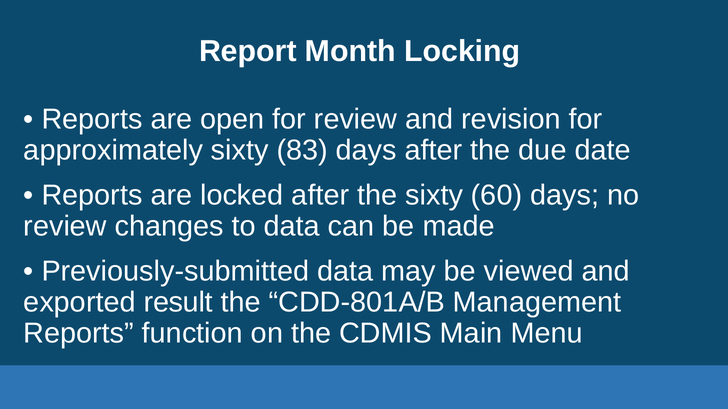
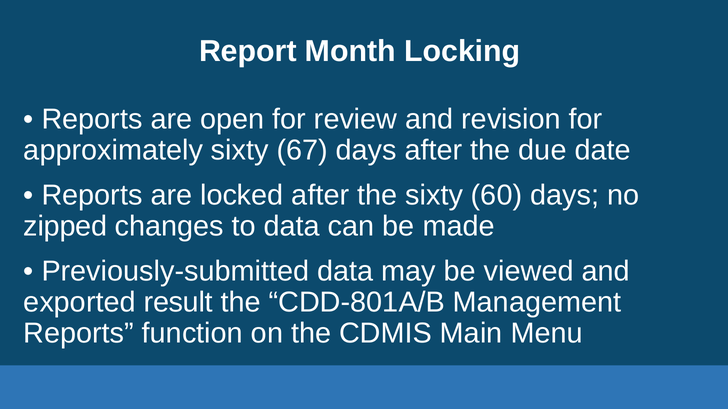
83: 83 -> 67 (302, 151)
review: review -> zipped (65, 227)
